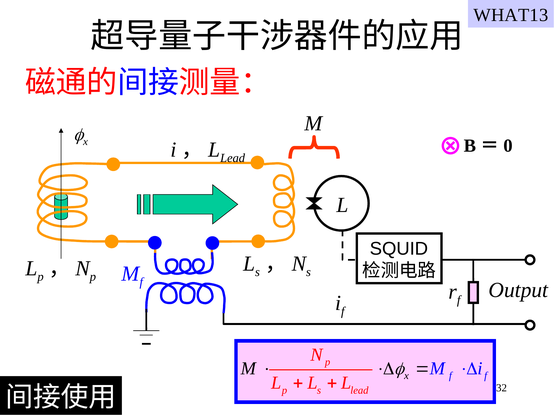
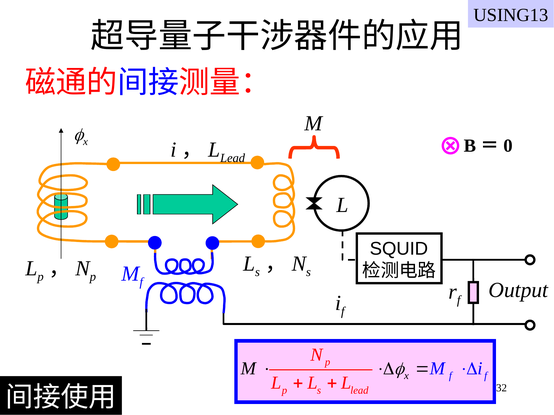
WHAT13: WHAT13 -> USING13 (511, 15)
